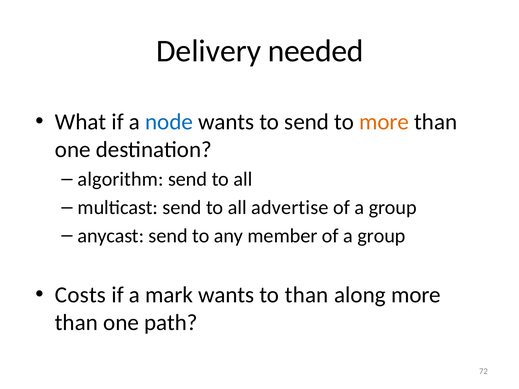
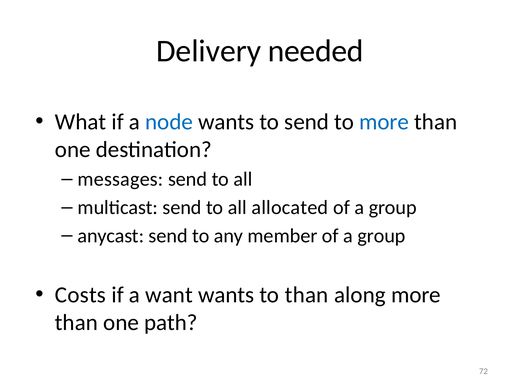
more colour: orange -> blue (384, 122)
algorithm: algorithm -> messages (121, 179)
advertise: advertise -> allocated (290, 208)
mark: mark -> want (169, 295)
